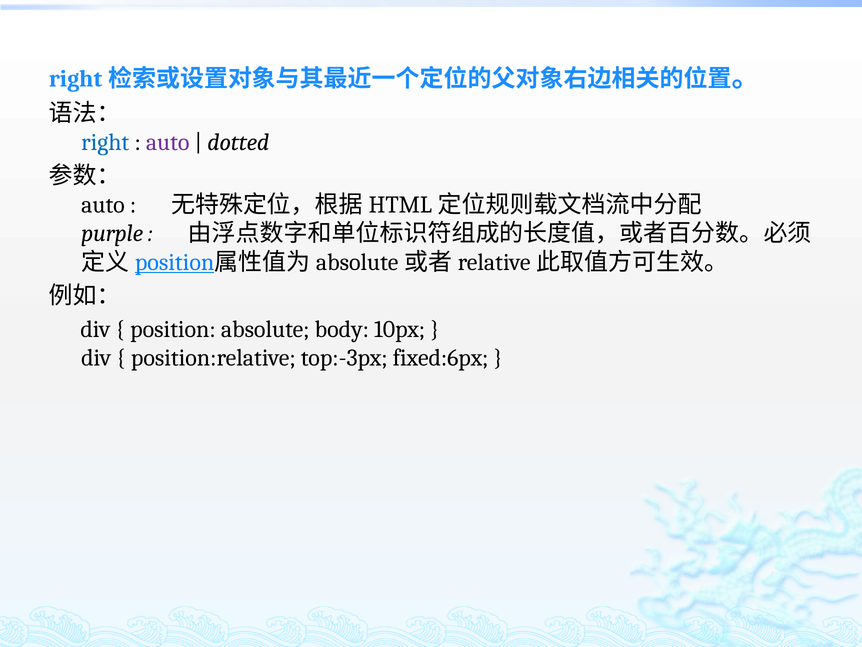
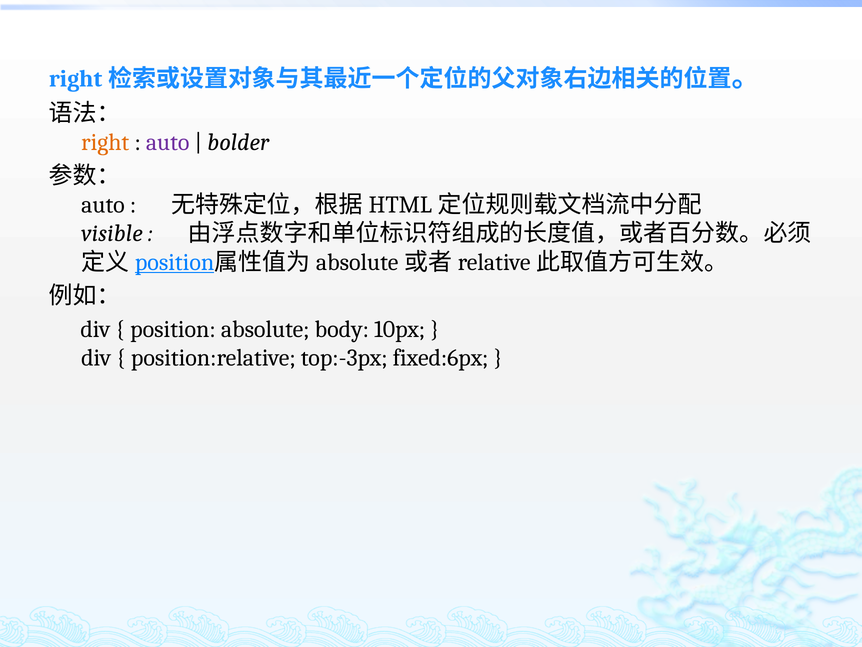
right colour: blue -> orange (105, 142)
dotted: dotted -> bolder (238, 142)
purple: purple -> visible (112, 233)
